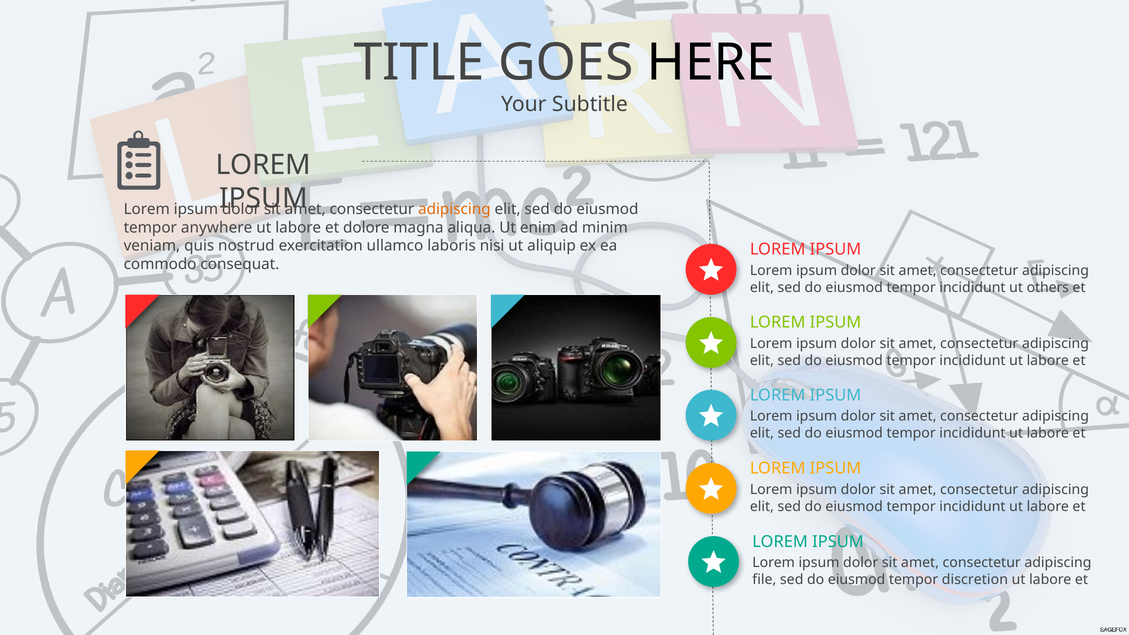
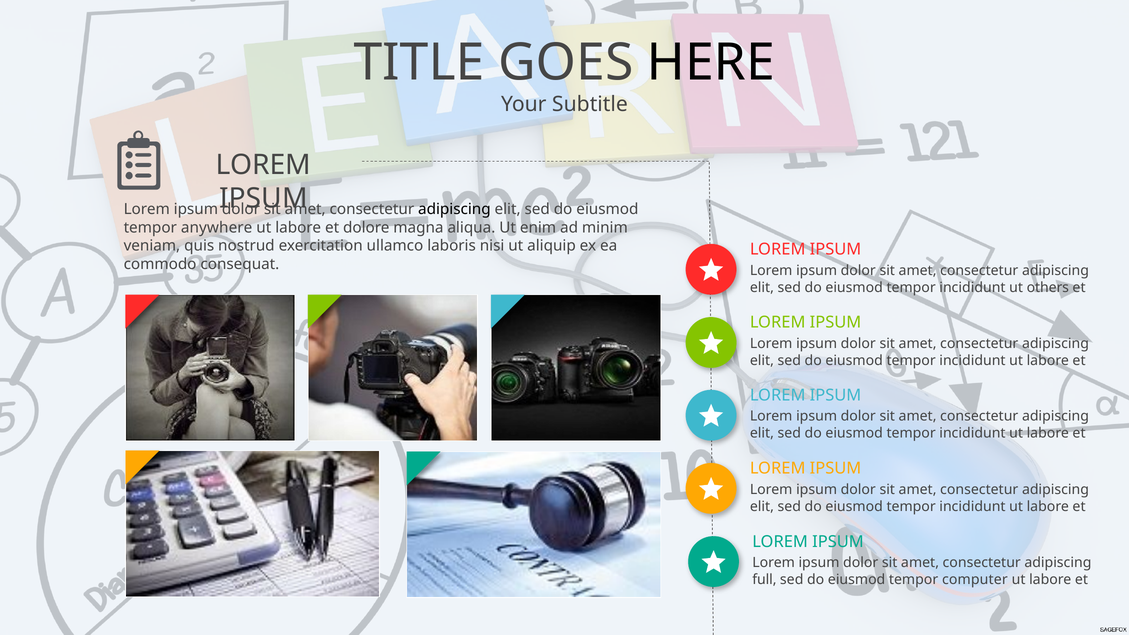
adipiscing colour: orange -> black (454, 209)
file: file -> full (764, 580)
discretion: discretion -> computer (975, 580)
